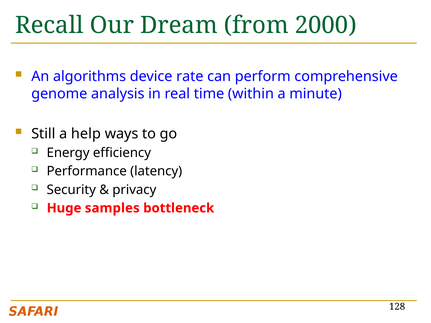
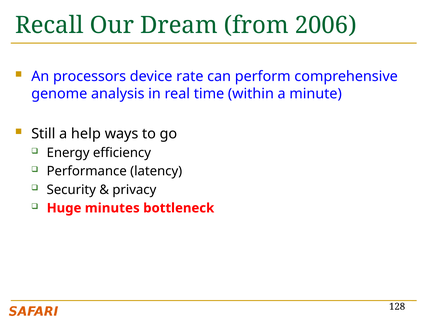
2000: 2000 -> 2006 (326, 25)
algorithms: algorithms -> processors (90, 76)
samples: samples -> minutes (112, 208)
